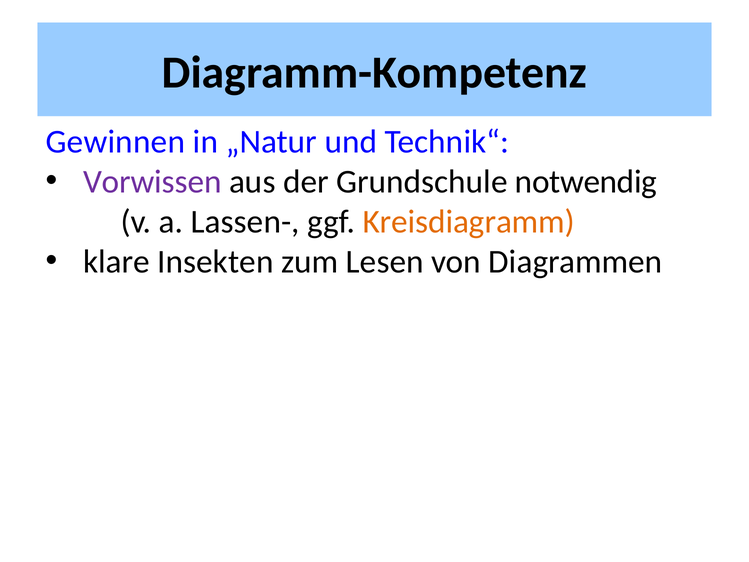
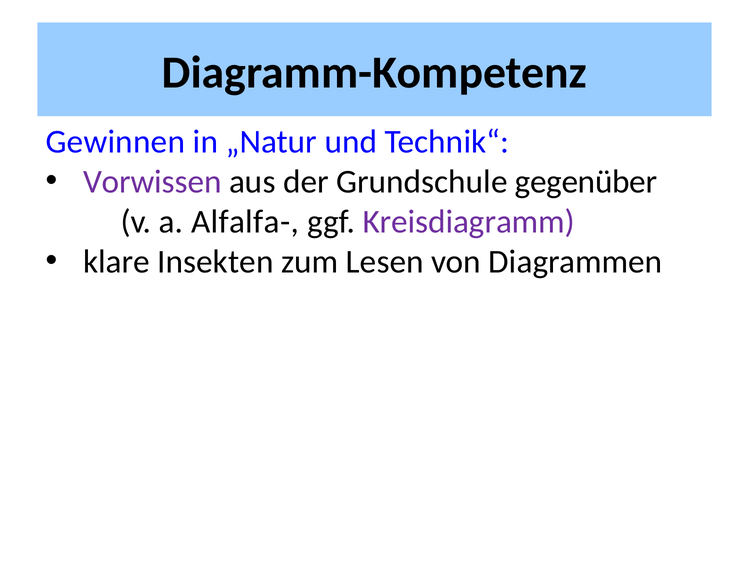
notwendig: notwendig -> gegenüber (586, 182)
Lassen-: Lassen- -> Alfalfa- (245, 222)
Kreisdiagramm colour: orange -> purple (469, 222)
